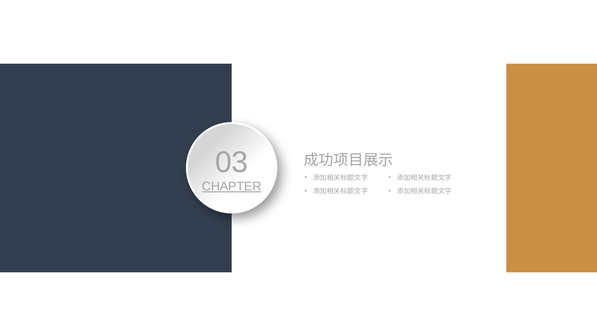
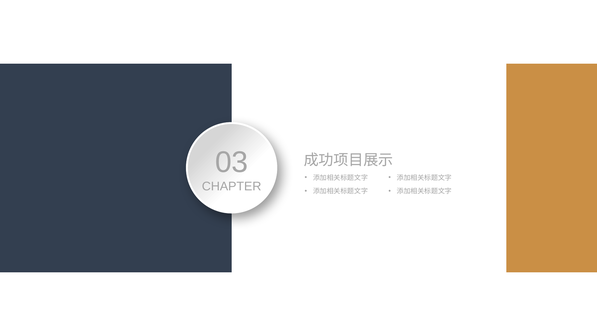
CHAPTER underline: present -> none (232, 186)
